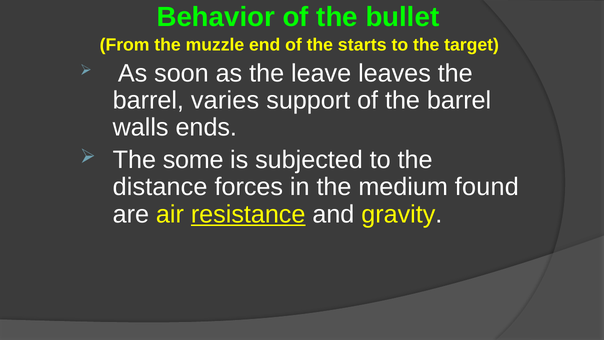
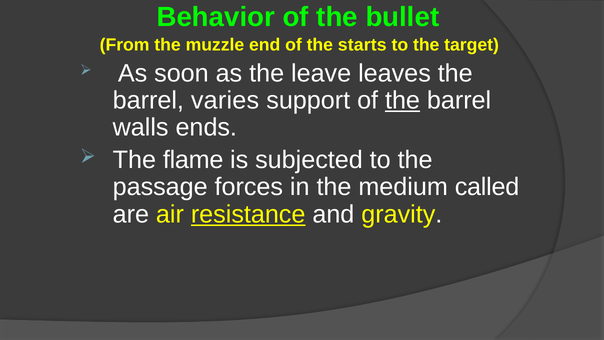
the underline: none -> present (403, 100)
some: some -> flame (193, 160)
distance: distance -> passage (160, 187)
found: found -> called (487, 187)
